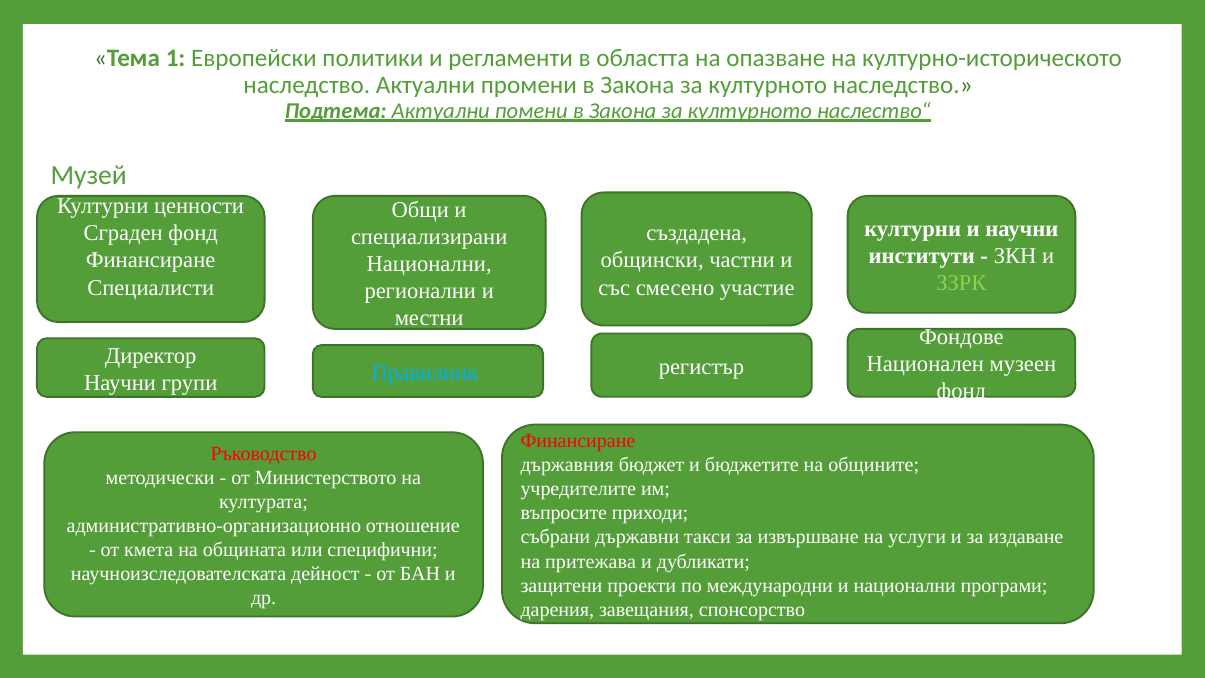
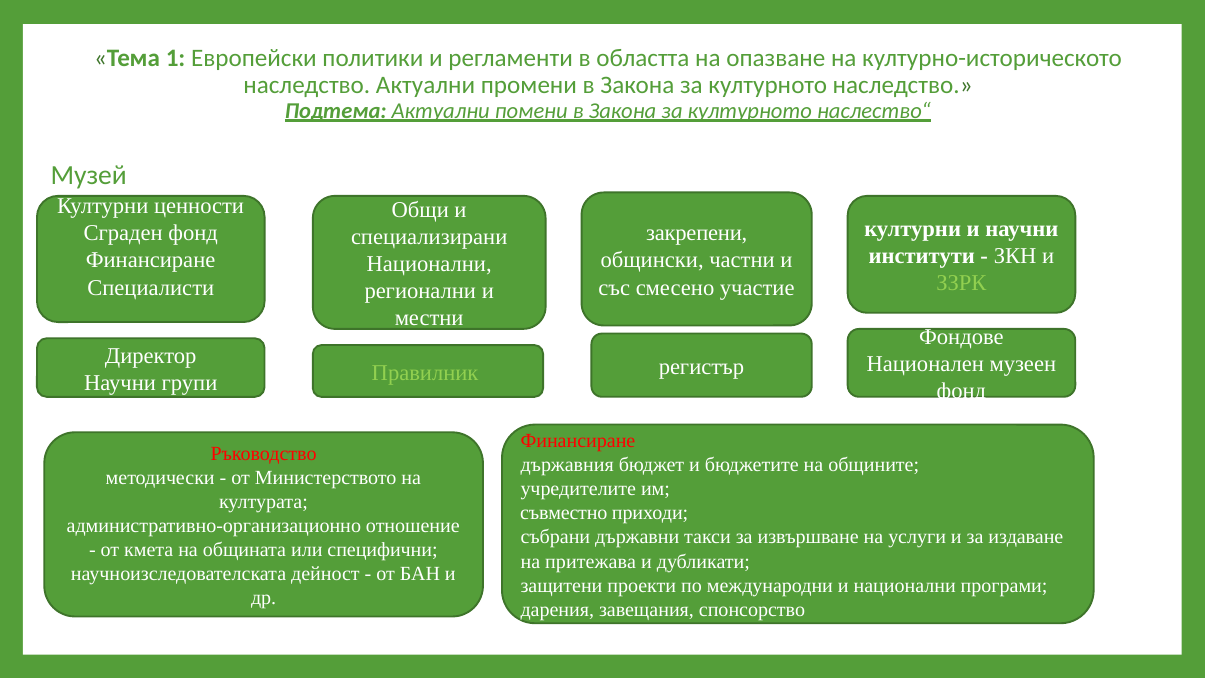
създадена: създадена -> закрепени (697, 233)
Правилник colour: light blue -> light green (425, 372)
въпросите: въпросите -> съвместно (564, 513)
